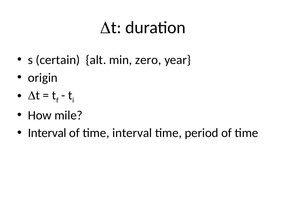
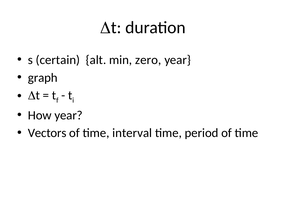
origin: origin -> graph (43, 78)
How mile: mile -> year (69, 116)
Interval: Interval -> Vectors (47, 133)
